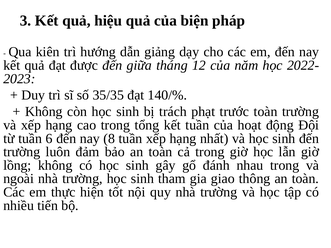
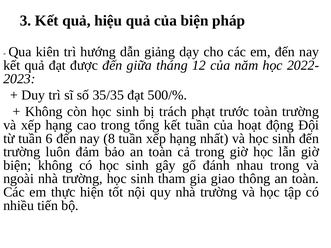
140/%: 140/% -> 500/% (167, 95)
lồng: lồng -> biện (17, 165)
